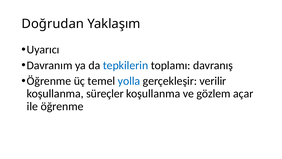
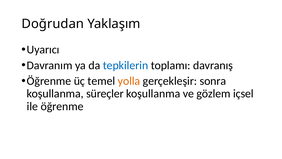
yolla colour: blue -> orange (129, 81)
verilir: verilir -> sonra (213, 81)
açar: açar -> içsel (243, 93)
